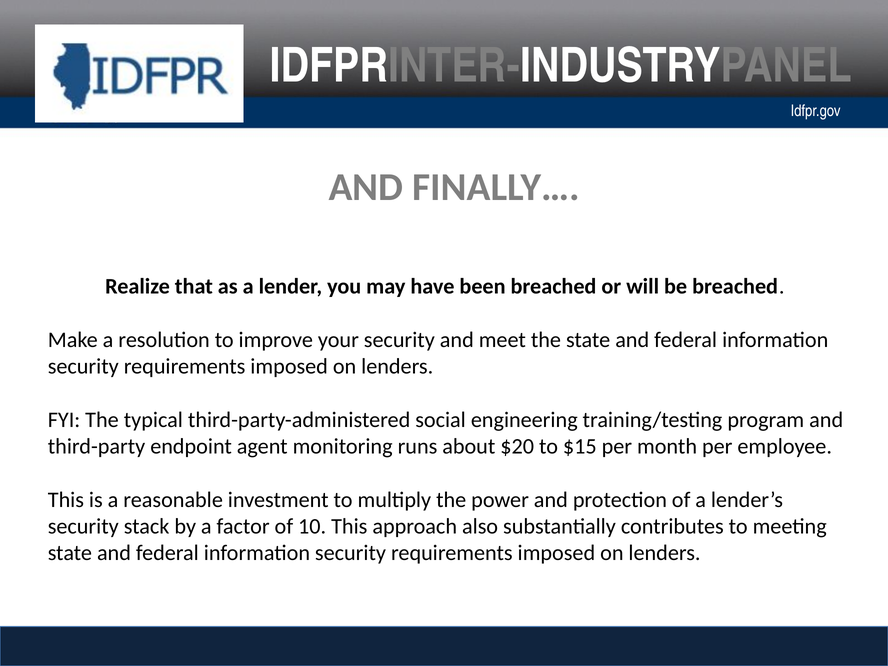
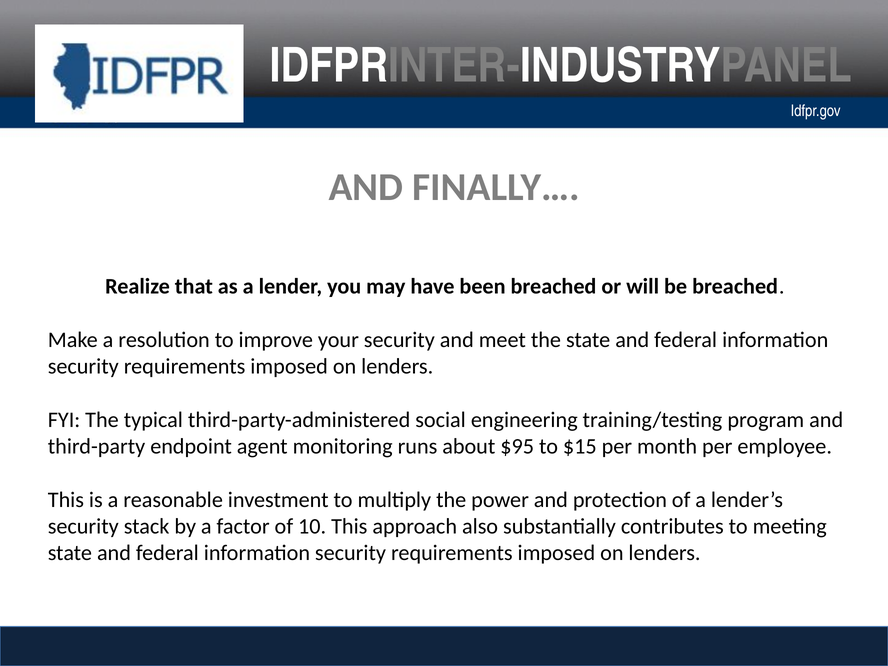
$20: $20 -> $95 (517, 446)
